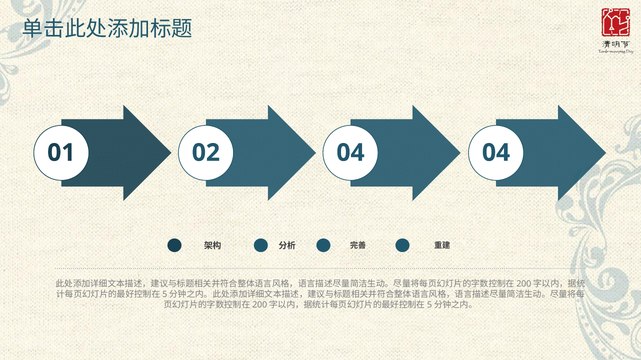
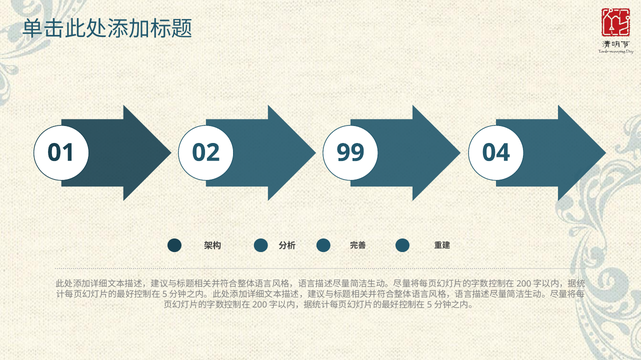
02 04: 04 -> 99 (351, 153)
